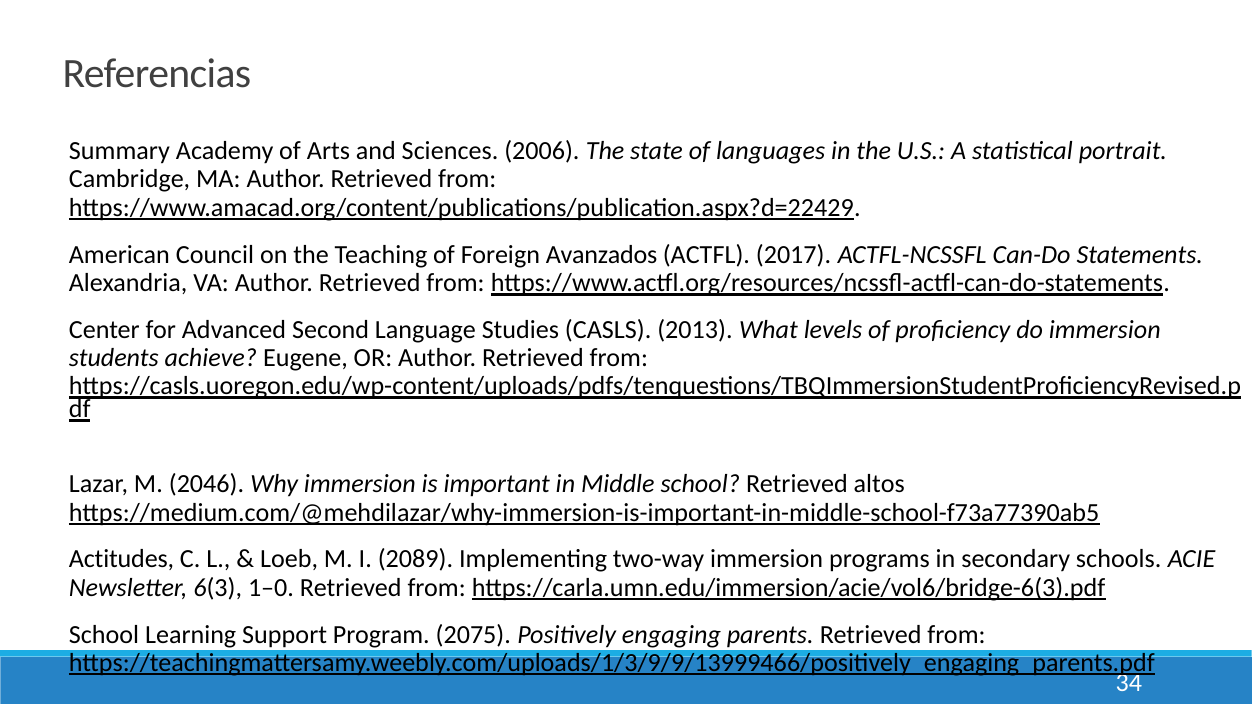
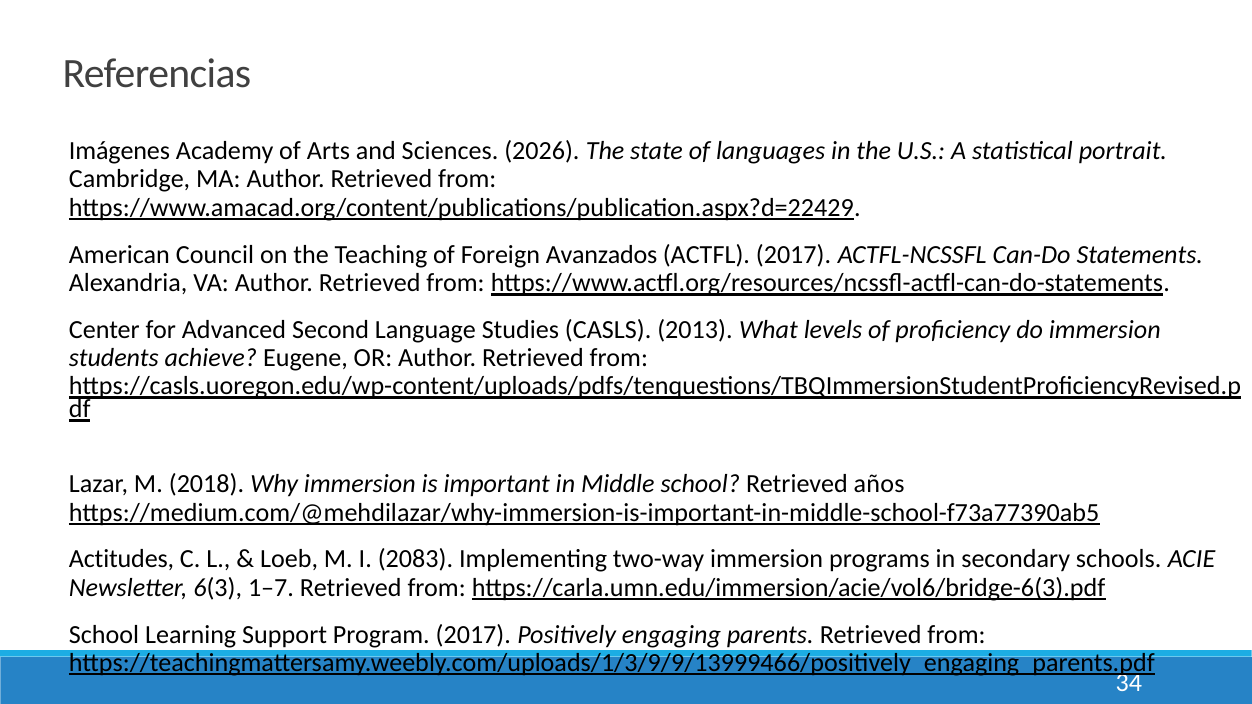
Summary: Summary -> Imágenes (119, 151)
2006: 2006 -> 2026 (542, 151)
2046: 2046 -> 2018 (207, 484)
altos: altos -> años (879, 484)
2089: 2089 -> 2083 (415, 559)
1–0: 1–0 -> 1–7 (271, 588)
Program 2075: 2075 -> 2017 (473, 635)
